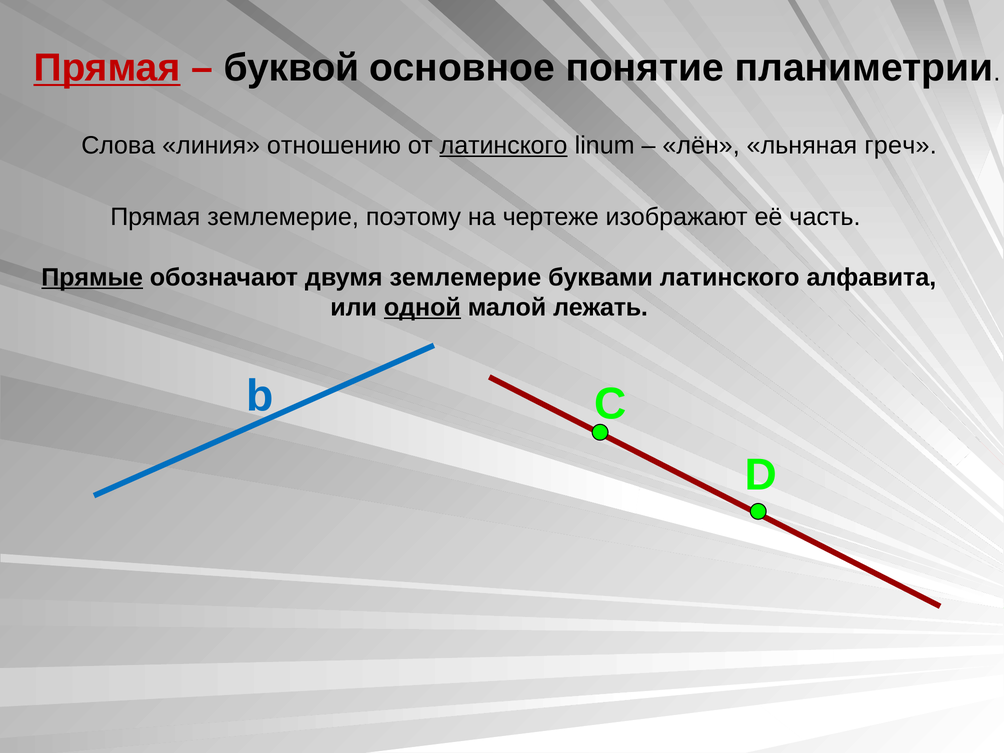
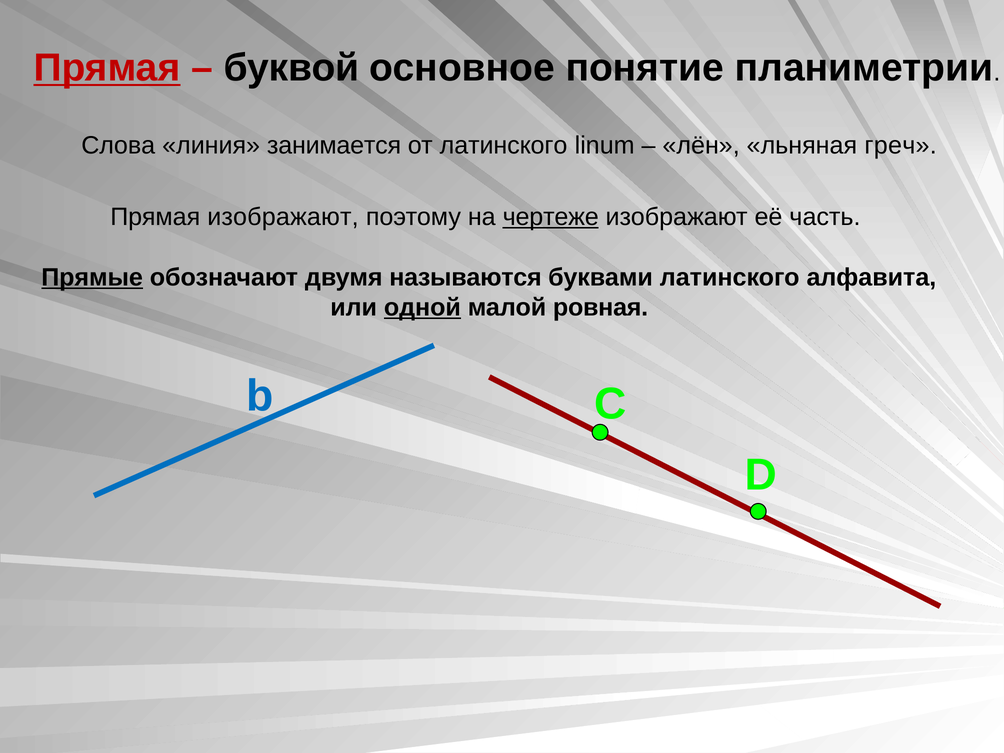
отношению: отношению -> занимается (334, 145)
латинского underline: present -> none (504, 145)
Прямая землемерие: землемерие -> изображают (283, 217)
чертеже underline: none -> present (551, 217)
двумя землемерие: землемерие -> называются (465, 277)
лежать: лежать -> ровная (601, 307)
